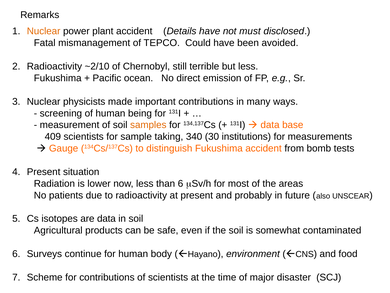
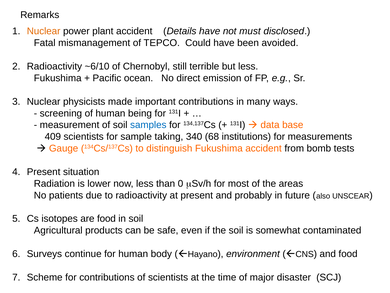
~2/10: ~2/10 -> ~6/10 (97, 66)
samples colour: orange -> blue (148, 125)
30: 30 -> 68 (212, 136)
than 6: 6 -> 0 (180, 183)
are data: data -> food (106, 218)
